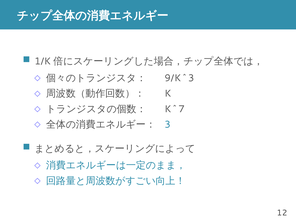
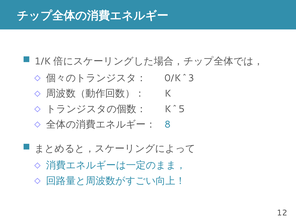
9/K^3: 9/K^3 -> 0/K^3 (179, 78)
K^7: K^7 -> K^5 (175, 109)
3: 3 -> 8 (168, 124)
